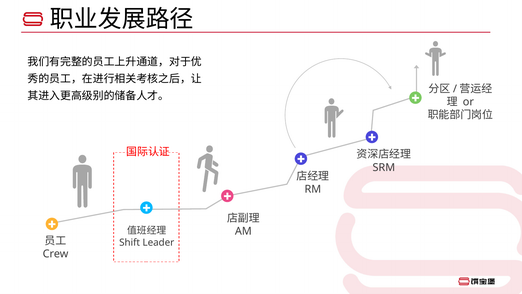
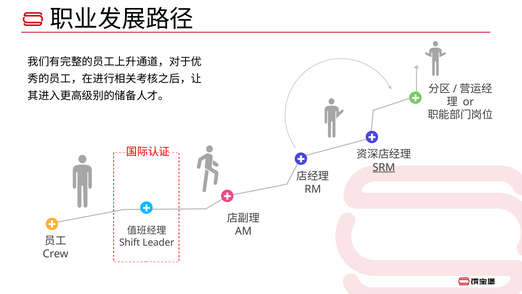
SRM underline: none -> present (384, 167)
